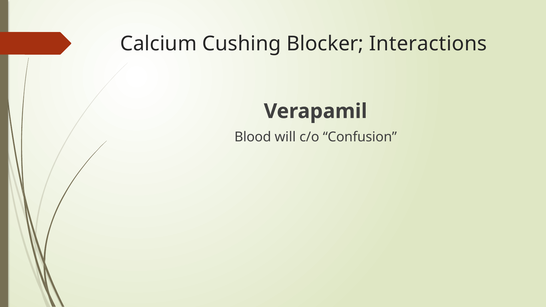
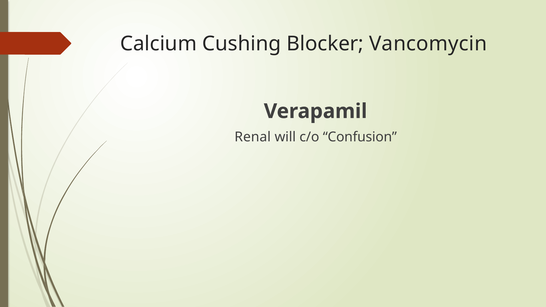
Interactions: Interactions -> Vancomycin (428, 44)
Blood: Blood -> Renal (253, 137)
